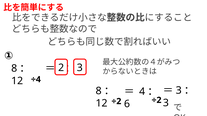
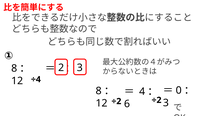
3: 3 -> 0 (179, 91)
